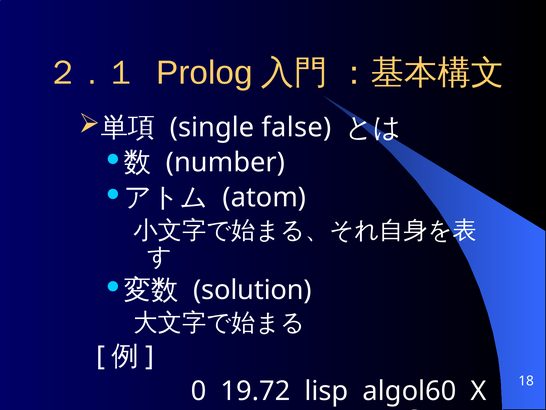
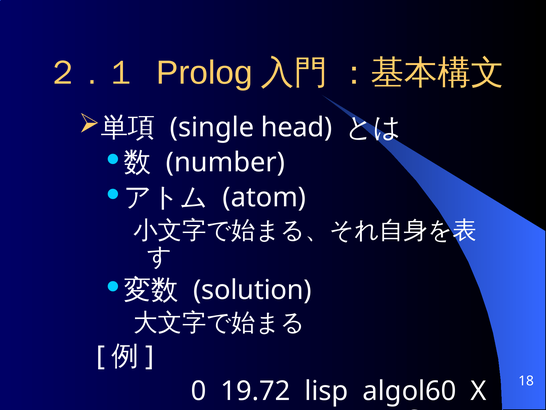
false: false -> head (297, 127)
